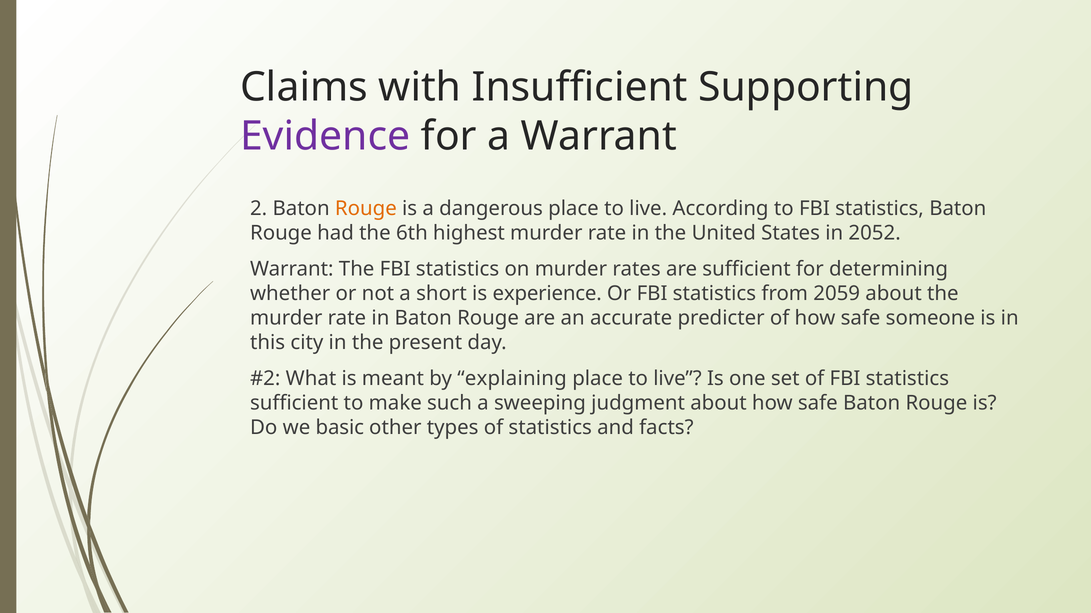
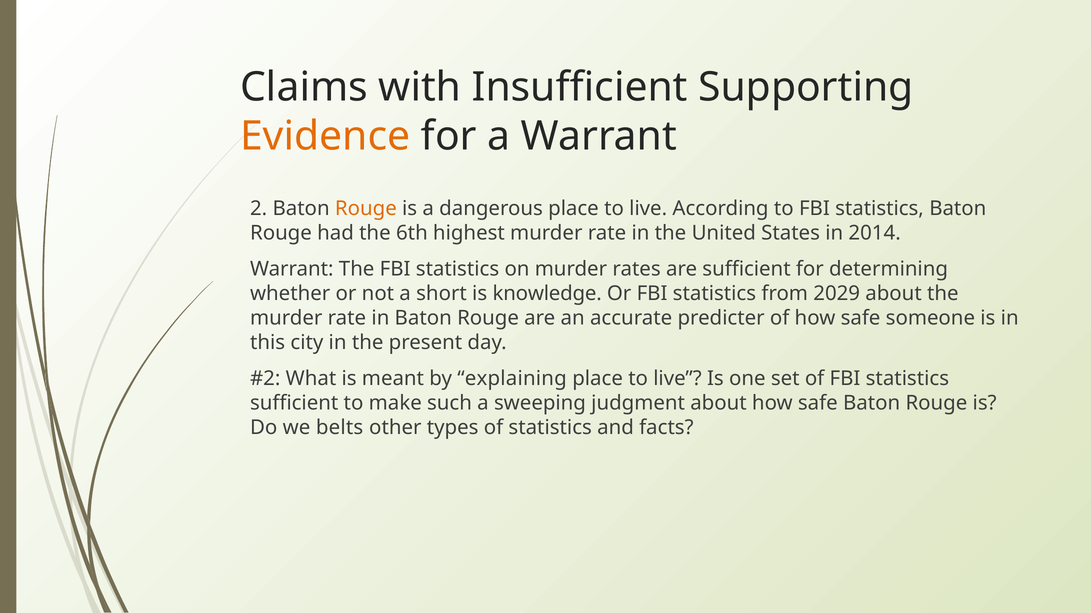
Evidence colour: purple -> orange (325, 136)
2052: 2052 -> 2014 (875, 233)
experience: experience -> knowledge (547, 294)
2059: 2059 -> 2029 (837, 294)
basic: basic -> belts (340, 428)
